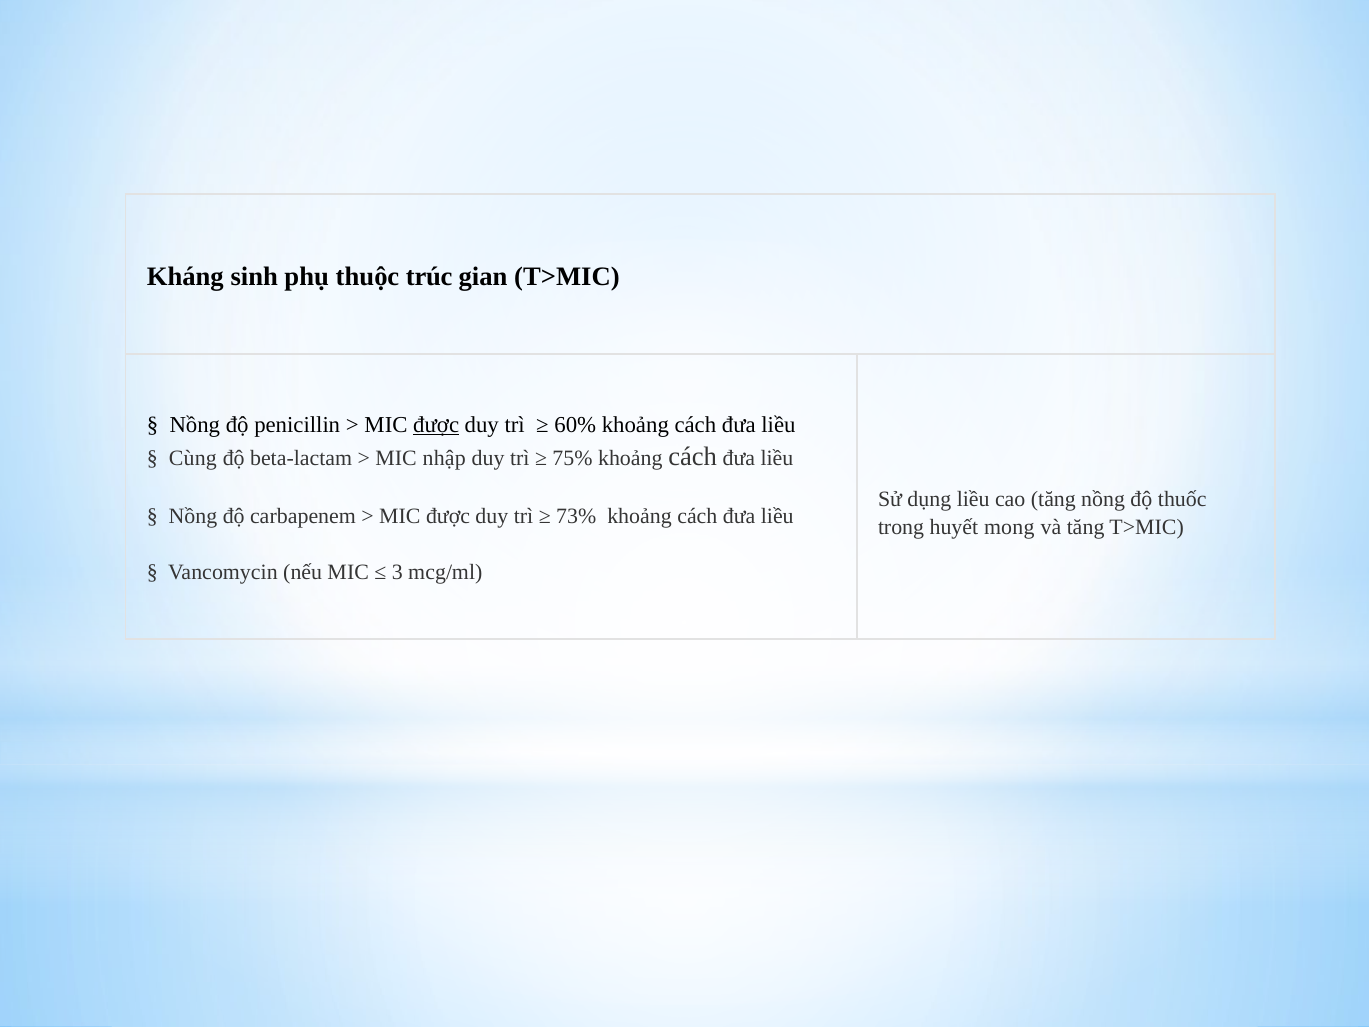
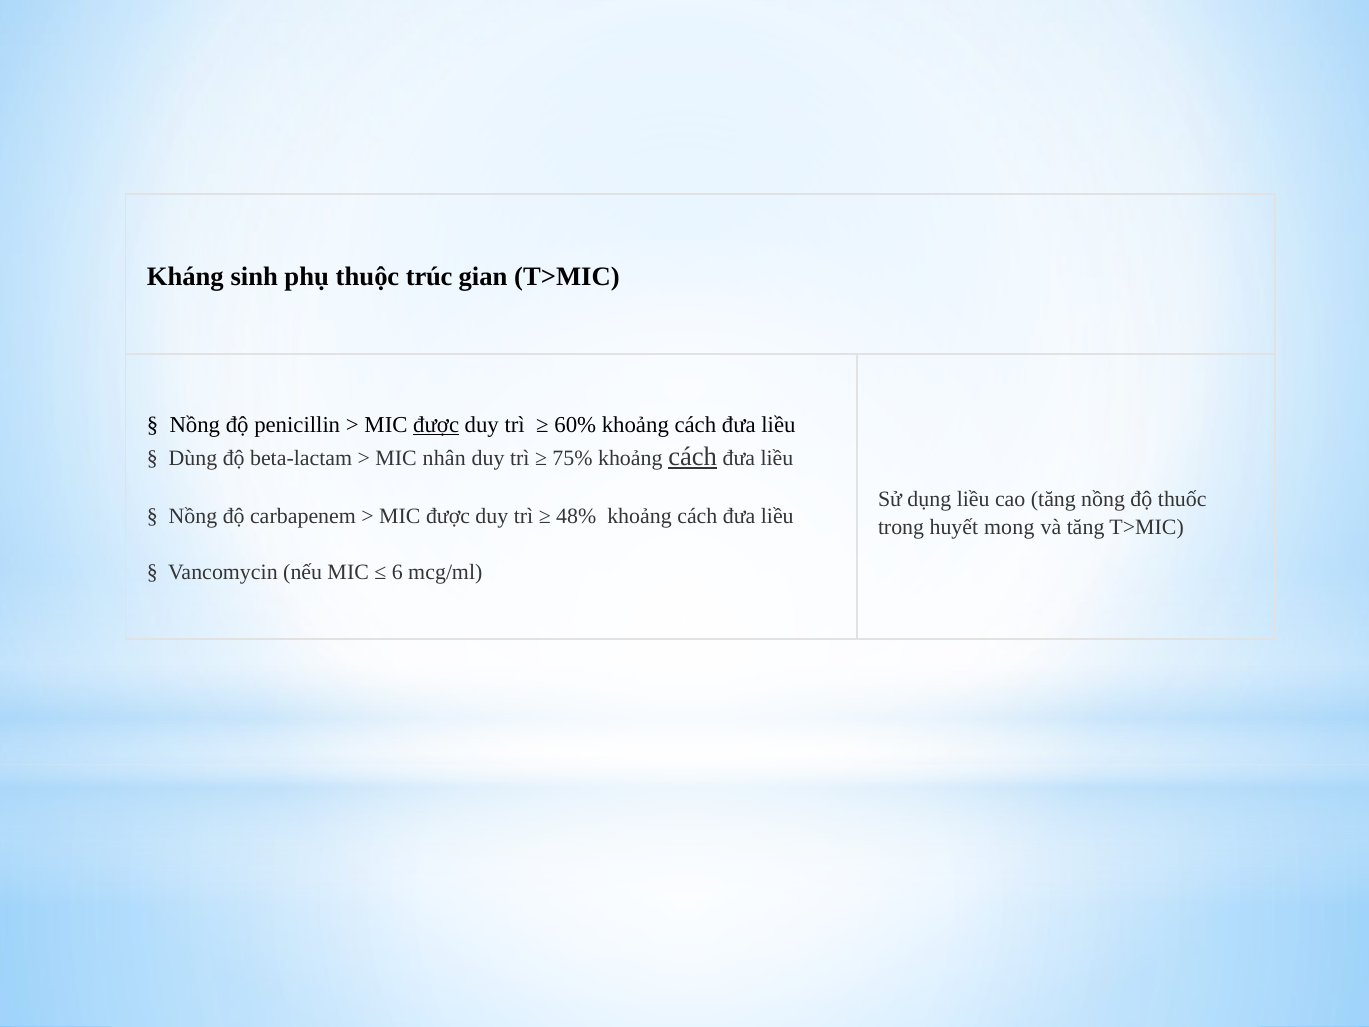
Cùng: Cùng -> Dùng (193, 458)
nhập: nhập -> nhân (444, 458)
cách underline: none -> present (693, 457)
73%: 73% -> 48% (576, 516)
3: 3 -> 6 (397, 572)
